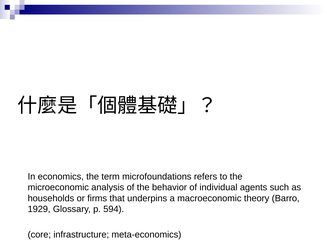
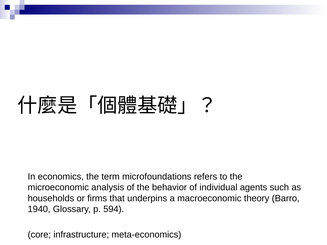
1929: 1929 -> 1940 (39, 209)
